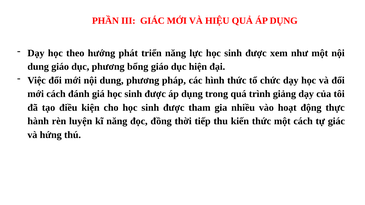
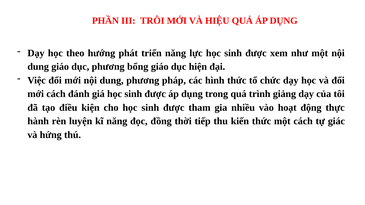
III GIÁC: GIÁC -> TRÔI (152, 21)
